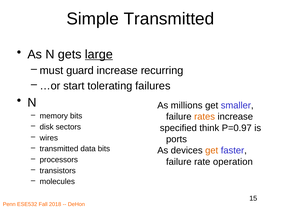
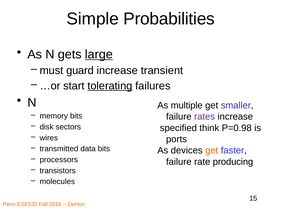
Simple Transmitted: Transmitted -> Probabilities (169, 19)
recurring: recurring -> transient (162, 70)
tolerating underline: none -> present (110, 86)
millions: millions -> multiple (187, 105)
rates colour: orange -> purple (205, 117)
P=0.97: P=0.97 -> P=0.98 (237, 128)
operation: operation -> producing (233, 162)
